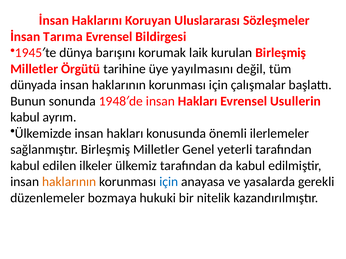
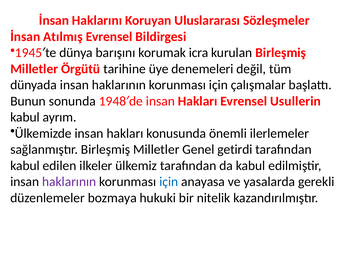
Tarıma: Tarıma -> Atılmış (63, 37)
laik: laik -> icra (199, 53)
yayılmasını: yayılmasını -> denemeleri (202, 69)
yeterli: yeterli -> getirdi (235, 150)
haklarının colour: orange -> purple (69, 182)
